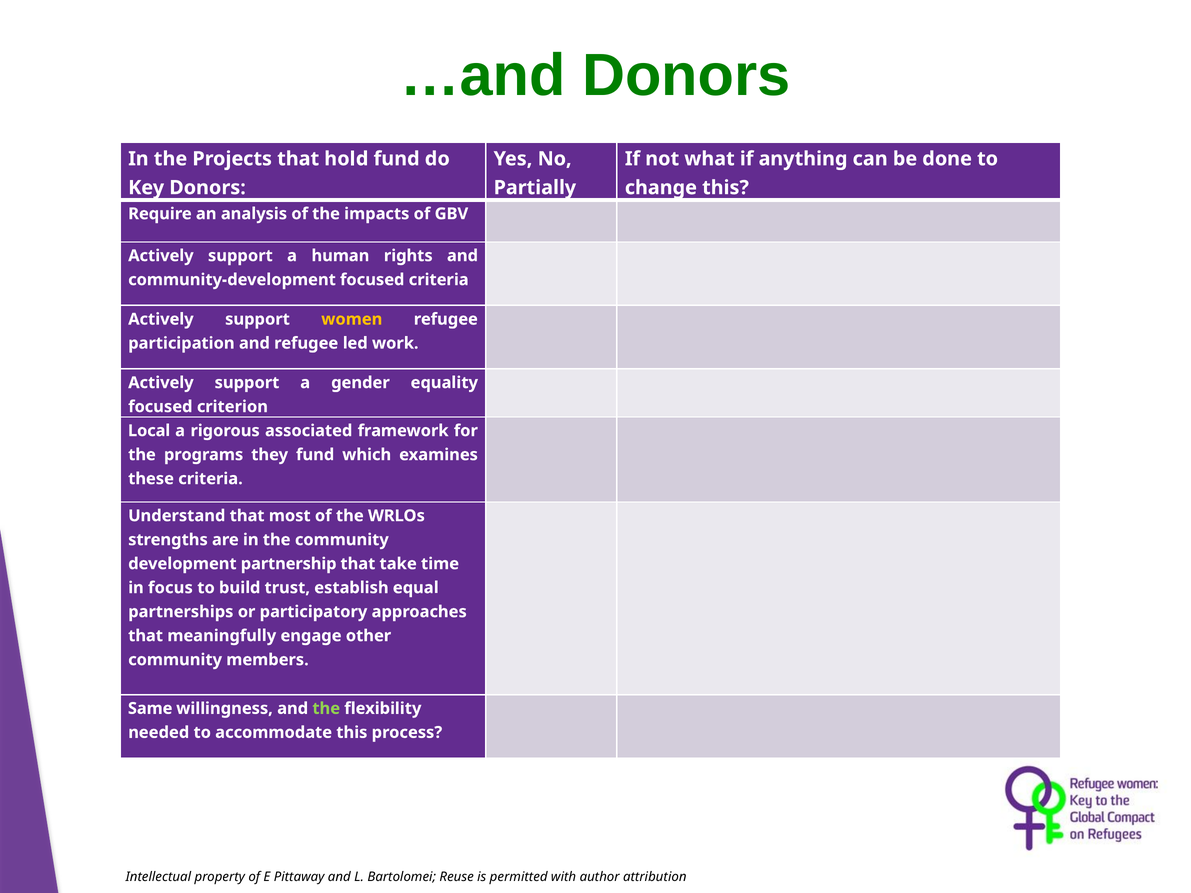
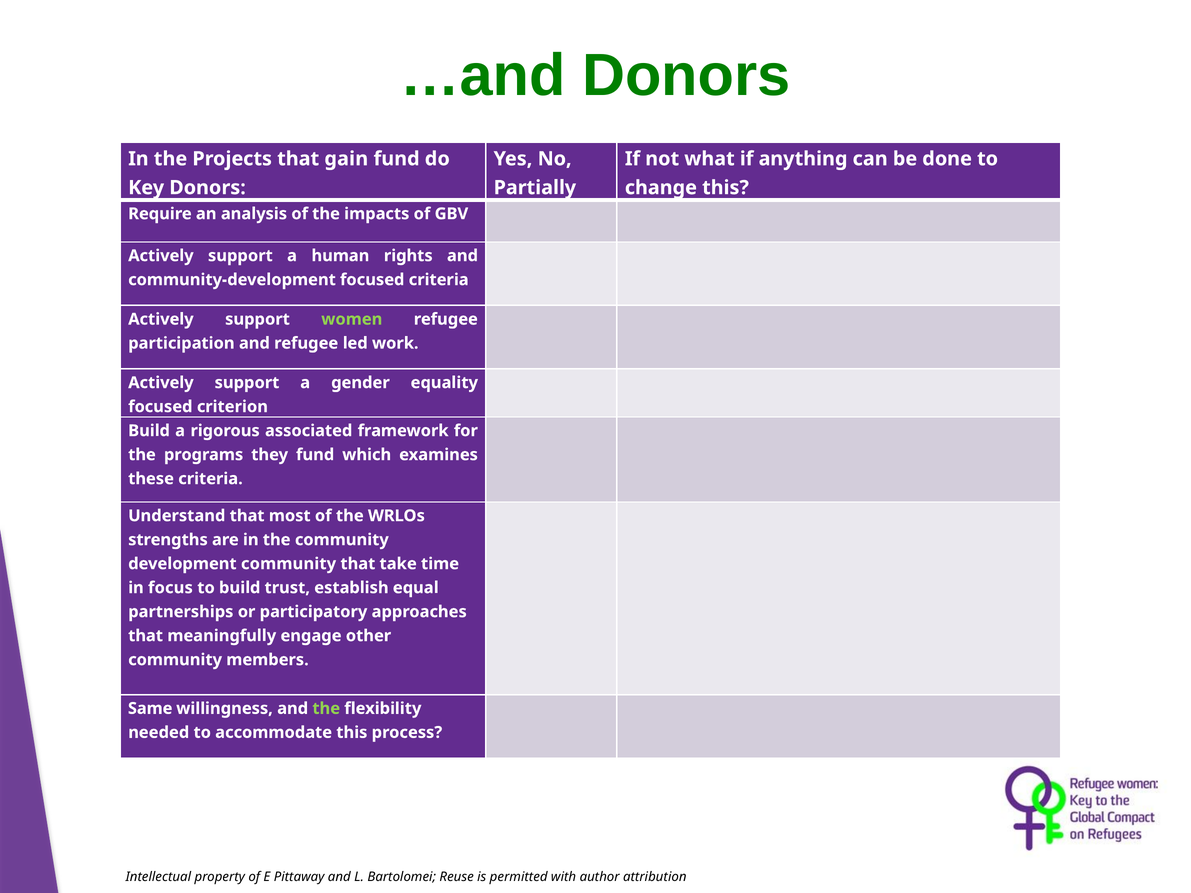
hold: hold -> gain (346, 159)
women colour: yellow -> light green (352, 319)
Local: Local -> Build (149, 431)
development partnership: partnership -> community (289, 564)
